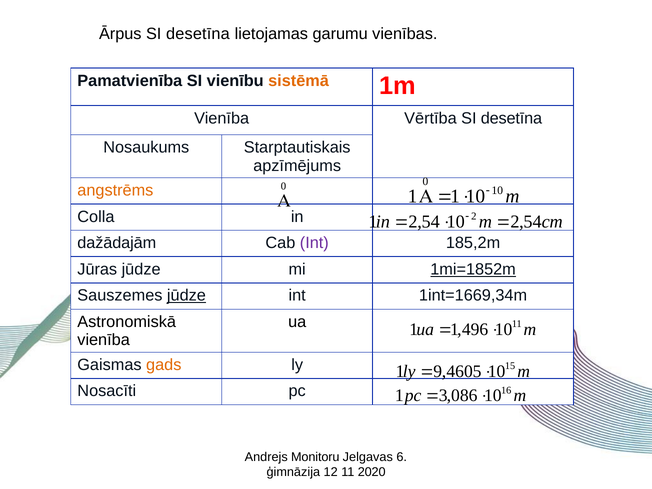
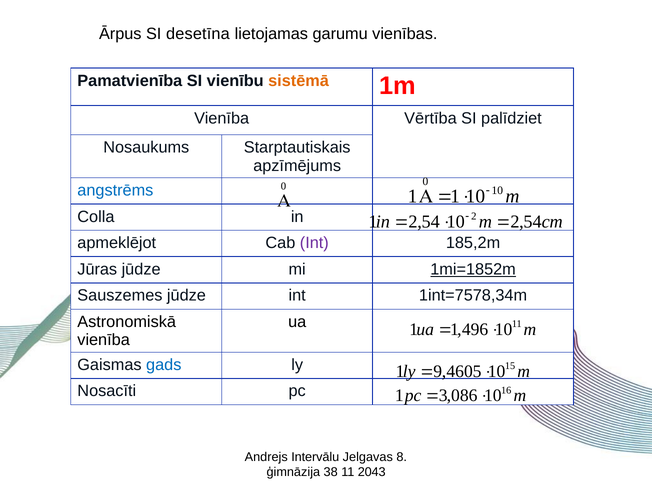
Vērtība SI desetīna: desetīna -> palīdziet (511, 118)
angstrēms colour: orange -> blue (115, 191)
dažādajām: dažādajām -> apmeklējot (117, 243)
jūdze underline: present -> none (186, 296)
1int=1669,34m: 1int=1669,34m -> 1int=7578,34m (473, 296)
gads colour: orange -> blue (164, 365)
Monitoru: Monitoru -> Intervālu (315, 457)
6: 6 -> 8 (402, 457)
12: 12 -> 38 (331, 472)
2020: 2020 -> 2043 (372, 472)
